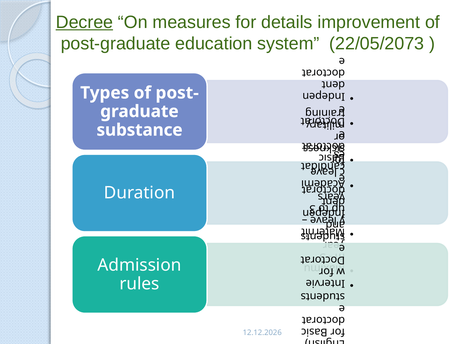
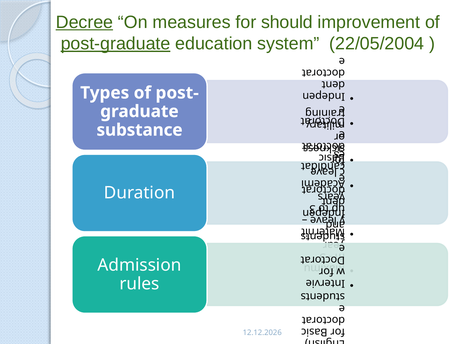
details: details -> should (287, 22)
post-graduate underline: none -> present (116, 44)
22/05/2073: 22/05/2073 -> 22/05/2004 (377, 44)
